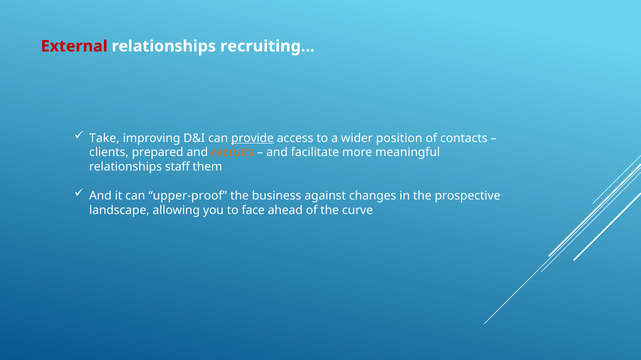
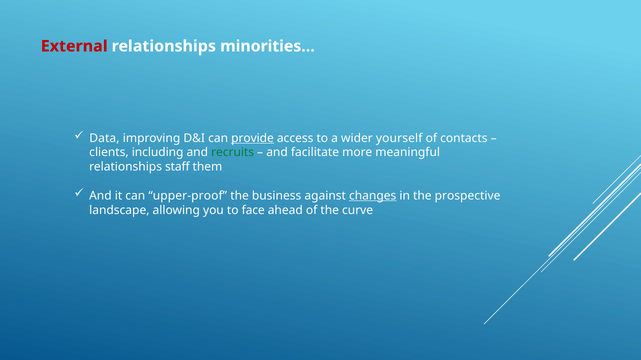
recruiting…: recruiting… -> minorities… (268, 46)
Take: Take -> Data (104, 138)
position: position -> yourself (399, 138)
prepared: prepared -> including (158, 153)
recruits colour: orange -> green (233, 153)
changes underline: none -> present (373, 196)
